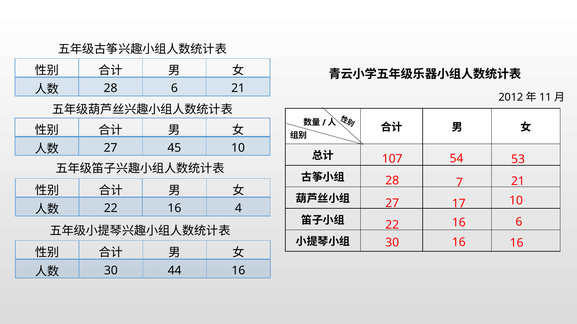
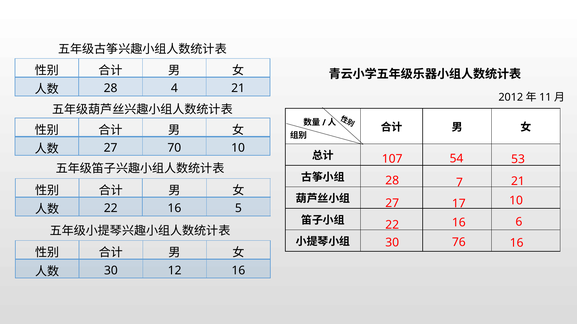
28 6: 6 -> 4 (174, 88)
45: 45 -> 70 (174, 148)
4: 4 -> 5 (238, 209)
30 16: 16 -> 76 (459, 243)
44: 44 -> 12 (175, 271)
